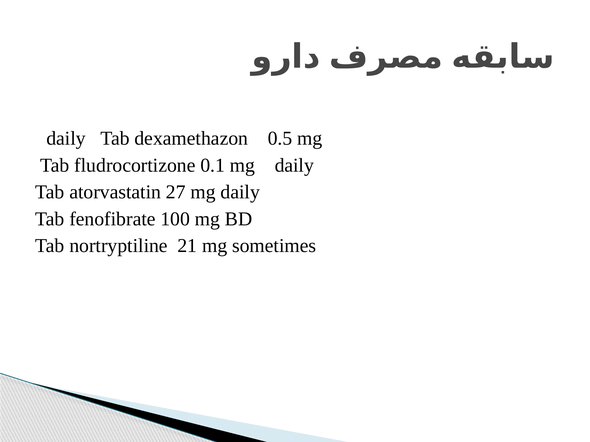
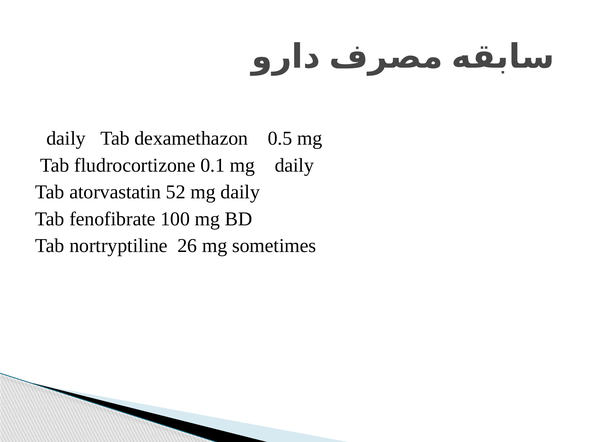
27: 27 -> 52 (176, 192)
21: 21 -> 26 (187, 246)
